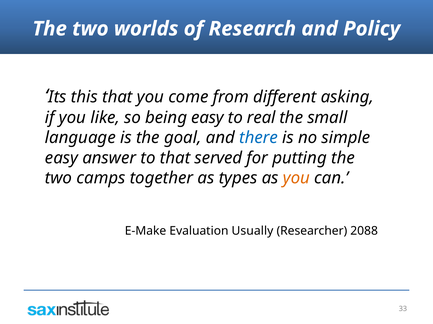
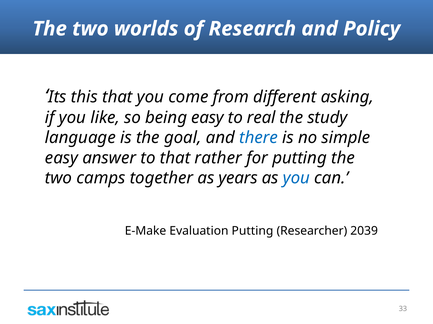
small: small -> study (327, 118)
served: served -> rather (218, 158)
types: types -> years (238, 178)
you colour: orange -> blue (296, 178)
Evaluation Usually: Usually -> Putting (252, 231)
2088: 2088 -> 2039 (364, 231)
